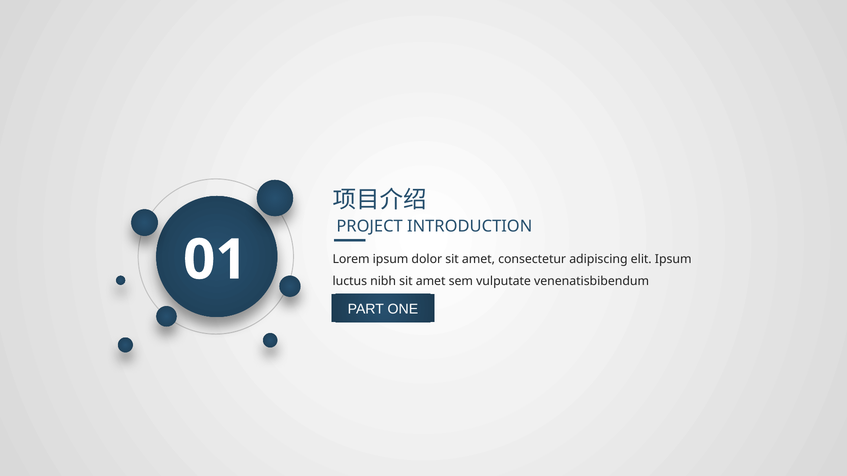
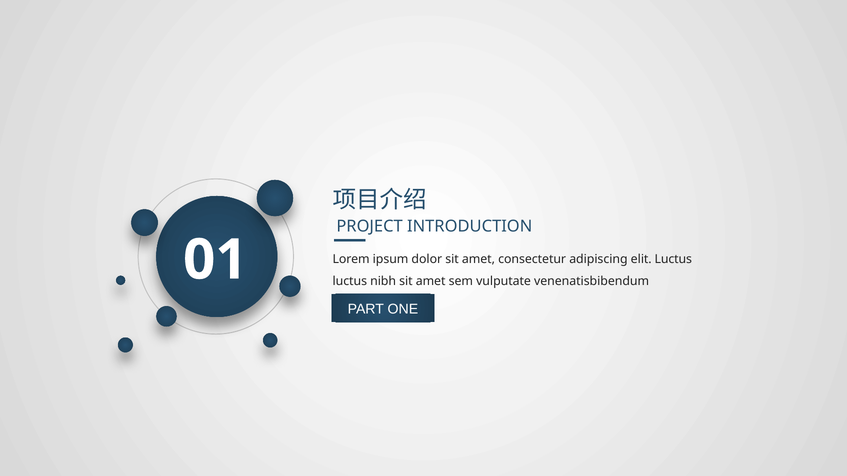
elit Ipsum: Ipsum -> Luctus (673, 259)
